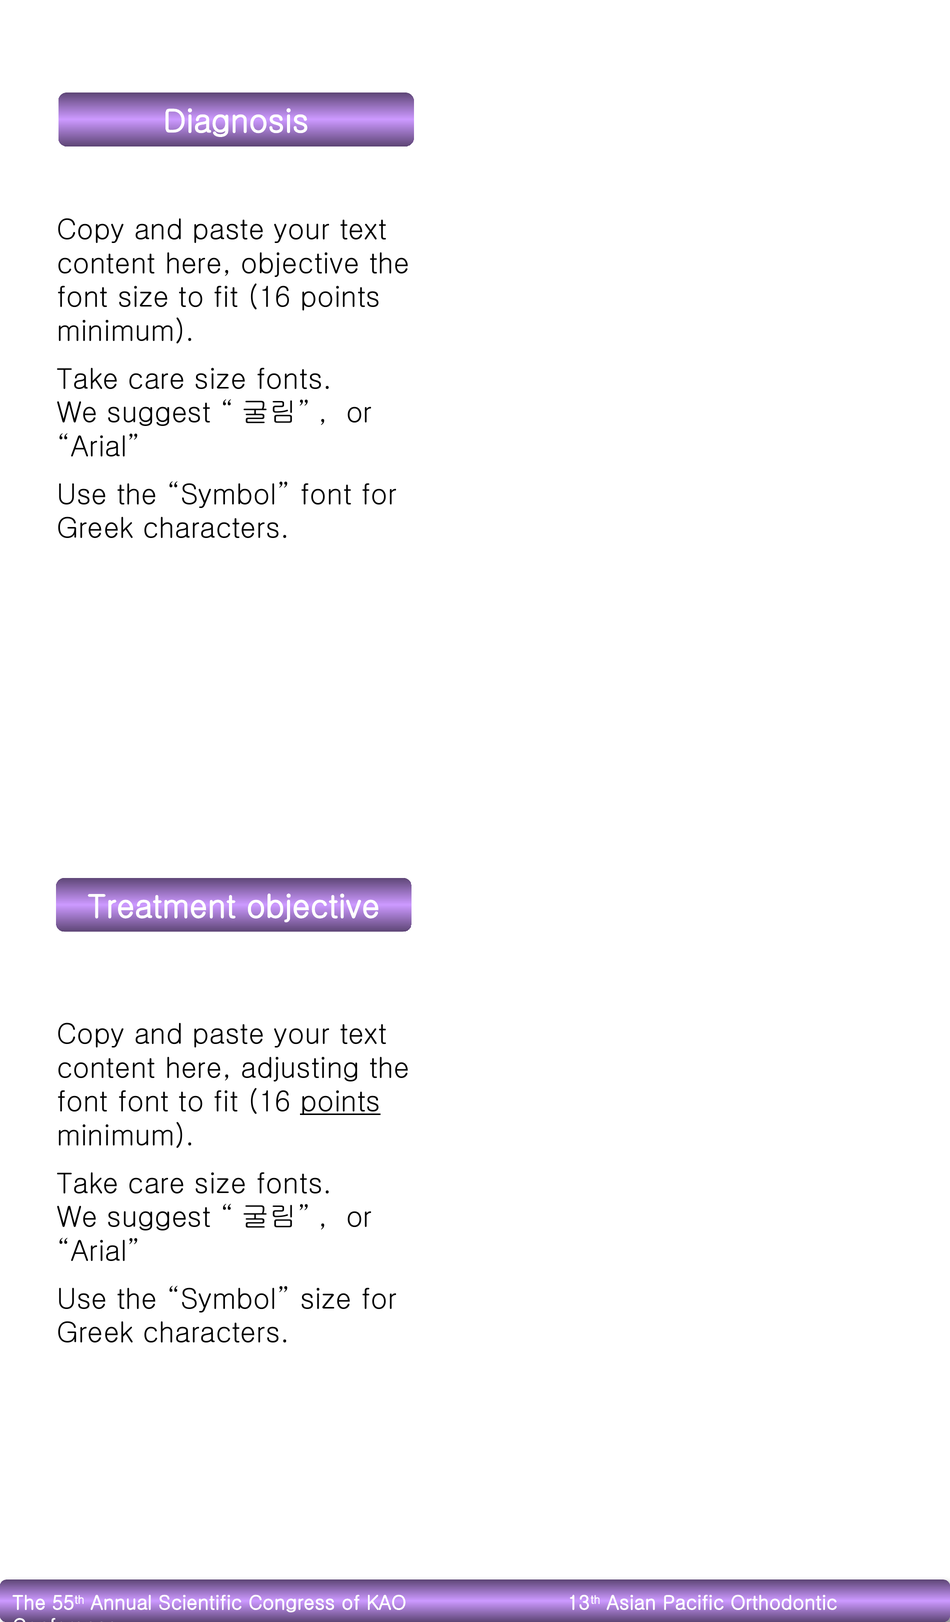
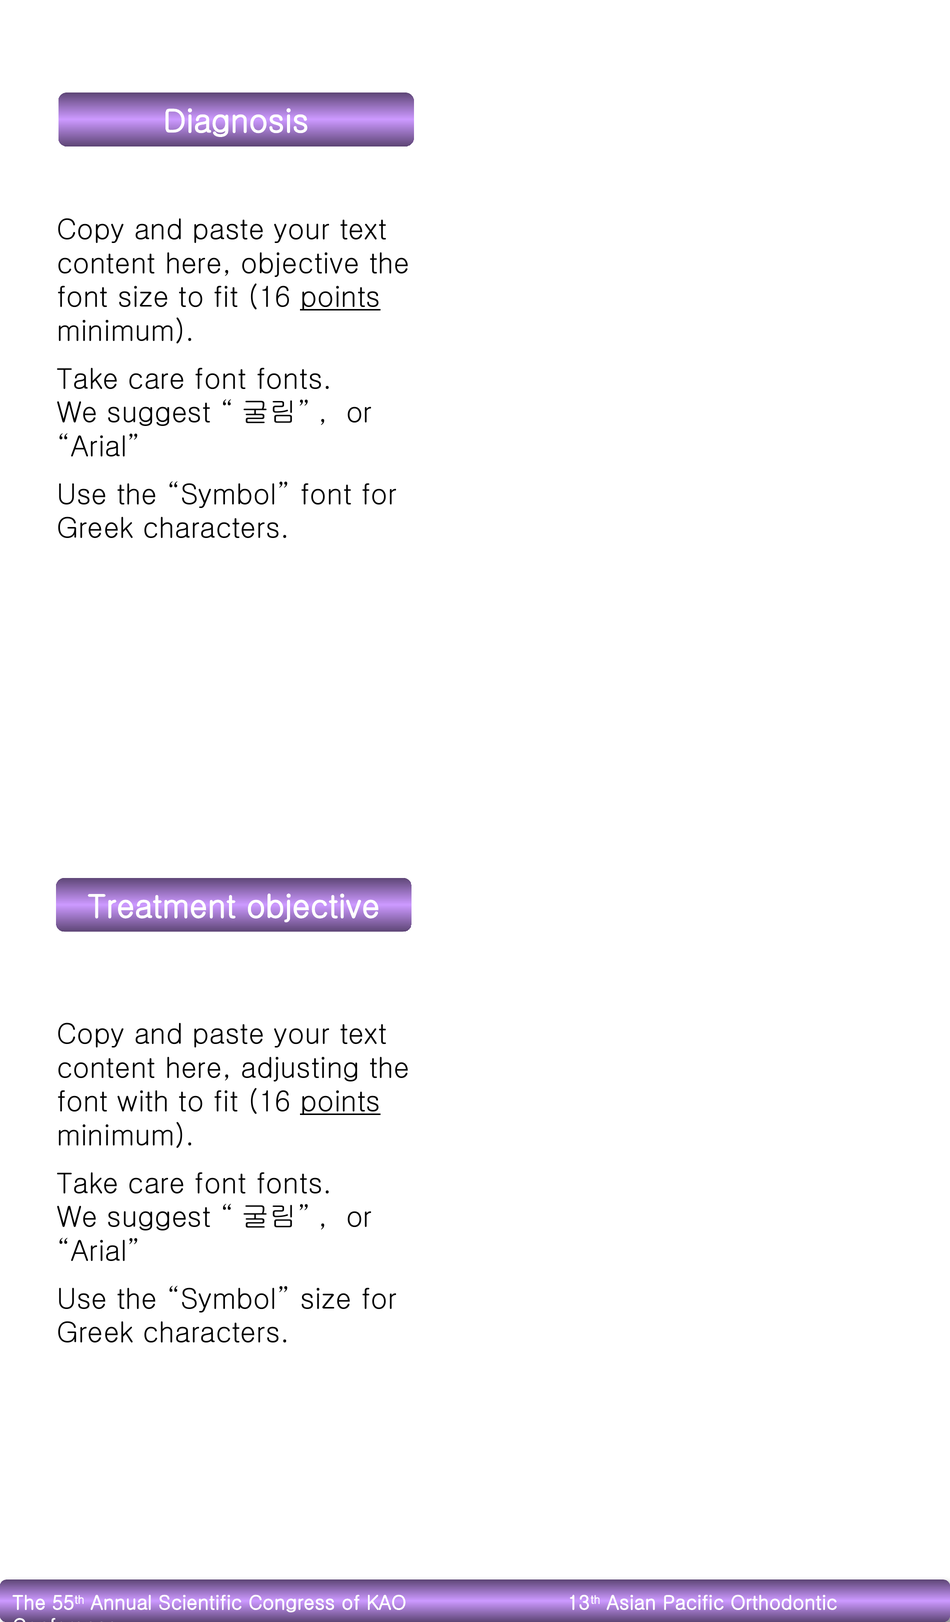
points underline: none -> present (340, 298)
size: size -> font (221, 379)
font font: font -> with (143, 1101)
size: size -> font (221, 1183)
